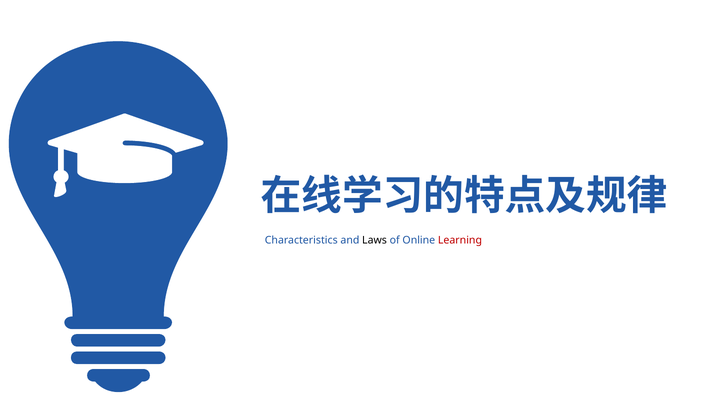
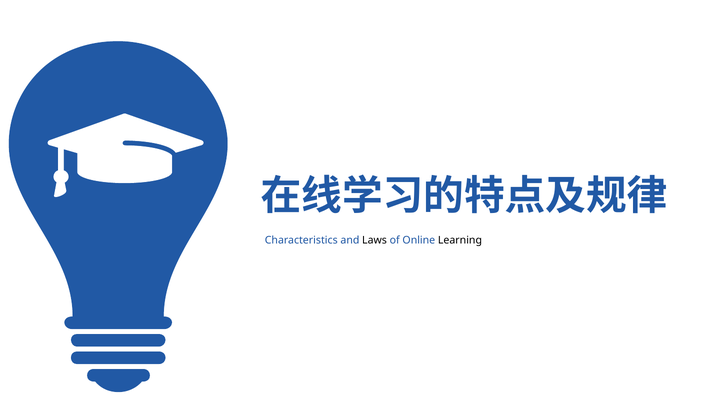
Learning colour: red -> black (460, 240)
